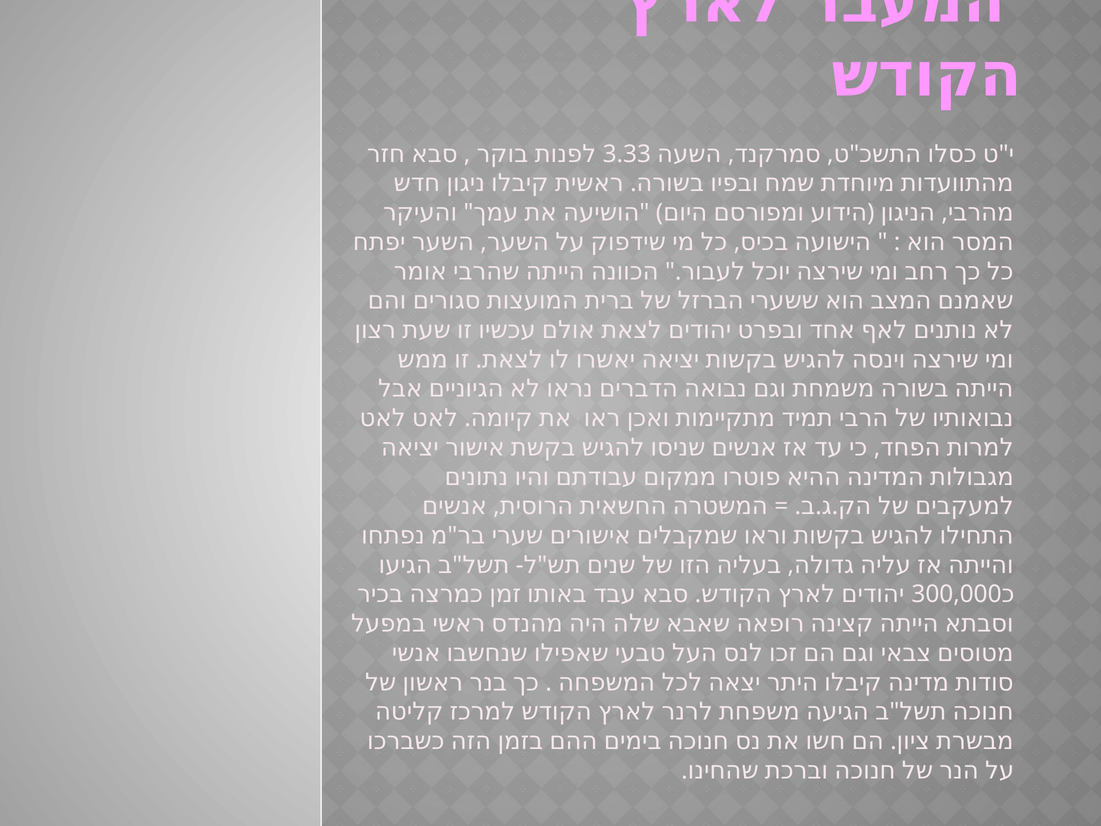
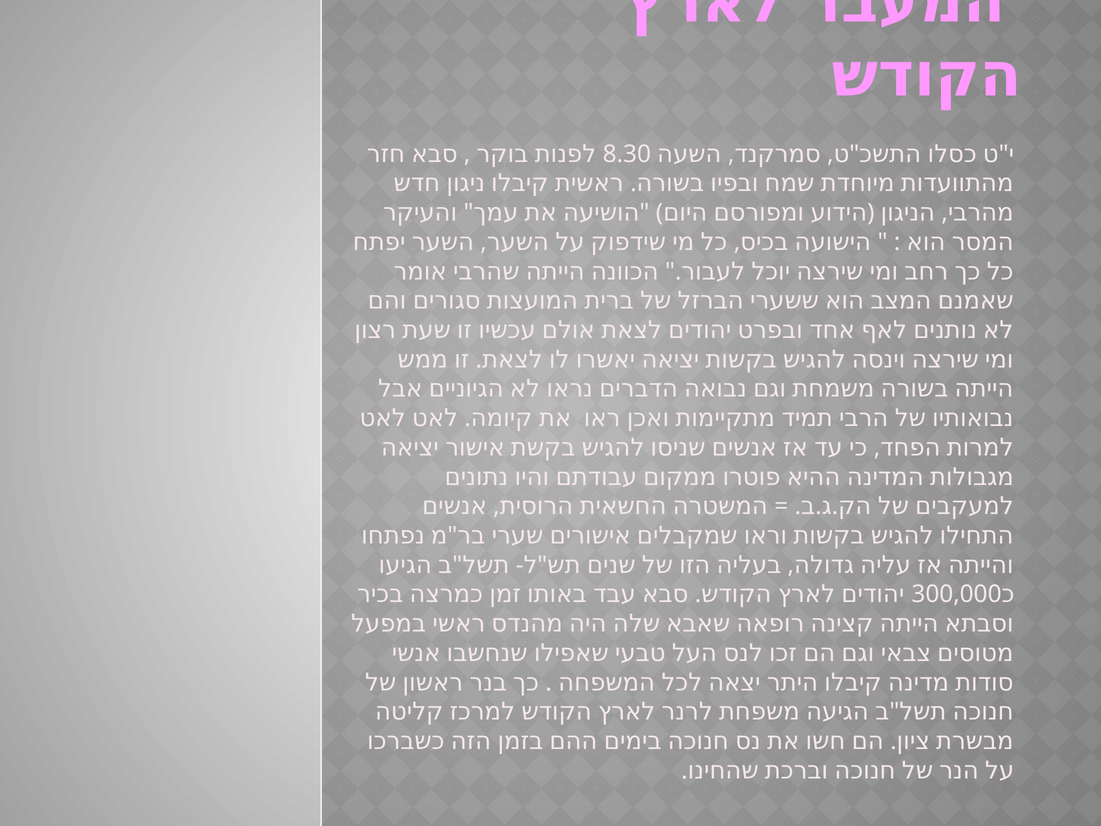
3.33: 3.33 -> 8.30 (627, 154)
